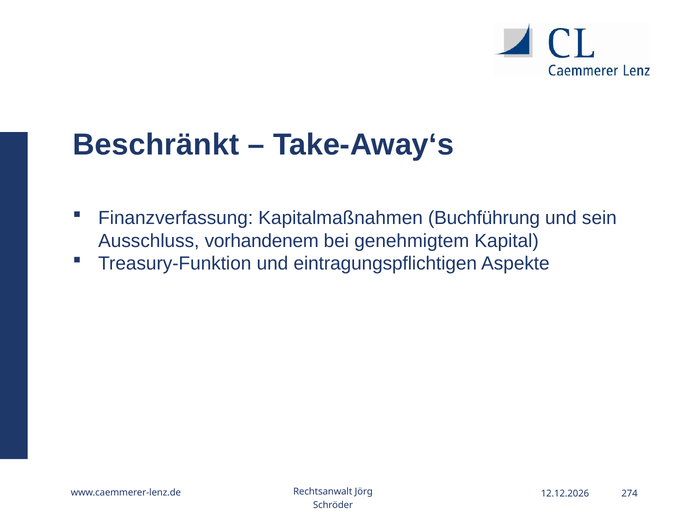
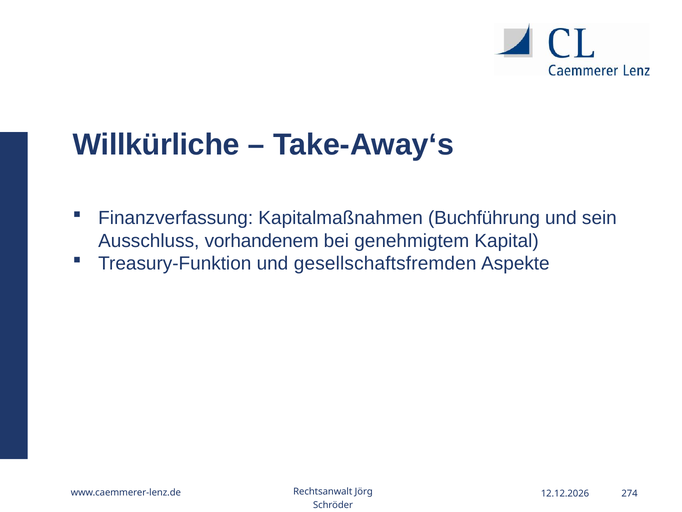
Beschränkt: Beschränkt -> Willkürliche (156, 145)
eintragungspflichtigen: eintragungspflichtigen -> gesellschaftsfremden (385, 263)
